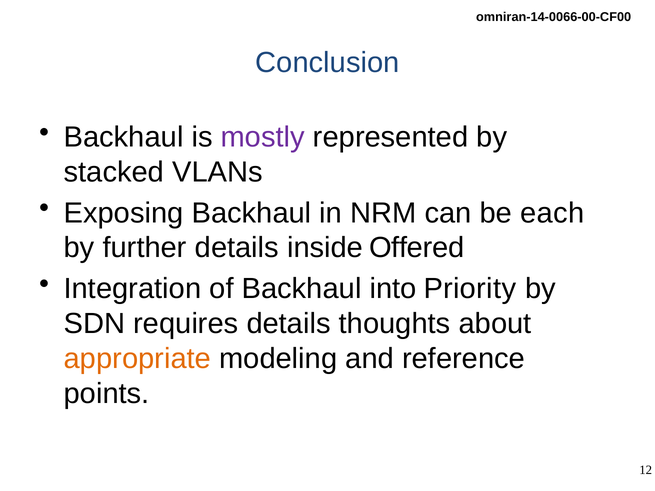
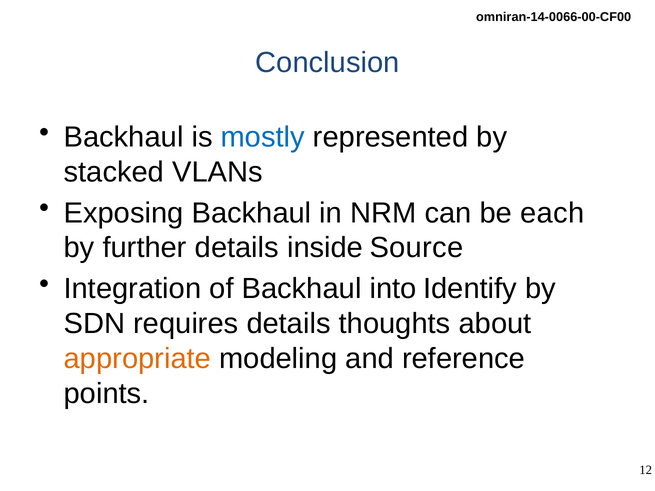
mostly colour: purple -> blue (263, 137)
Offered: Offered -> Source (416, 248)
Priority: Priority -> Identify (470, 289)
